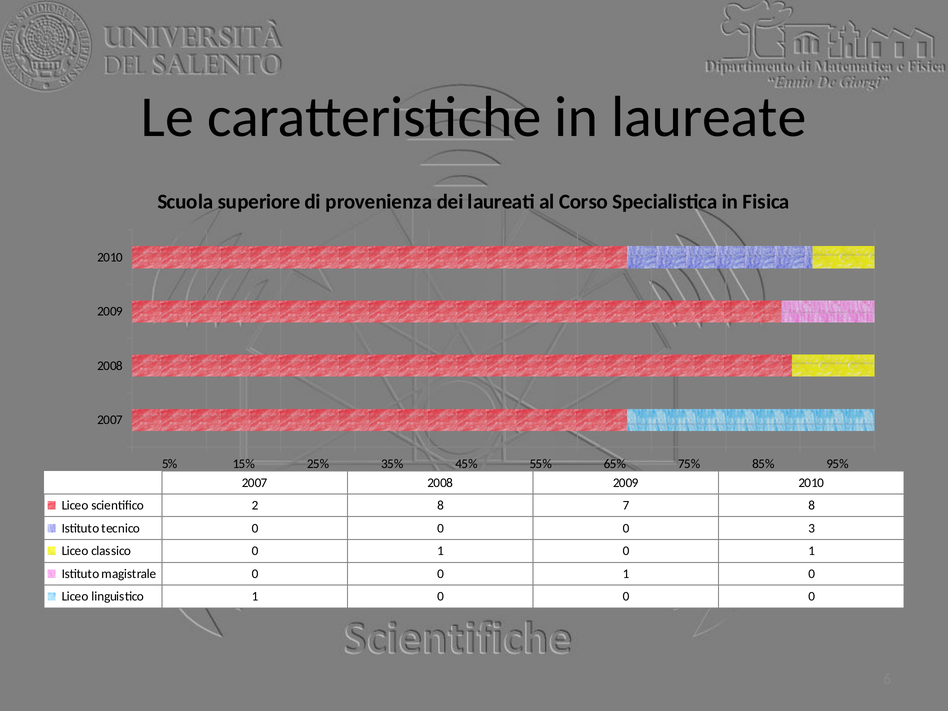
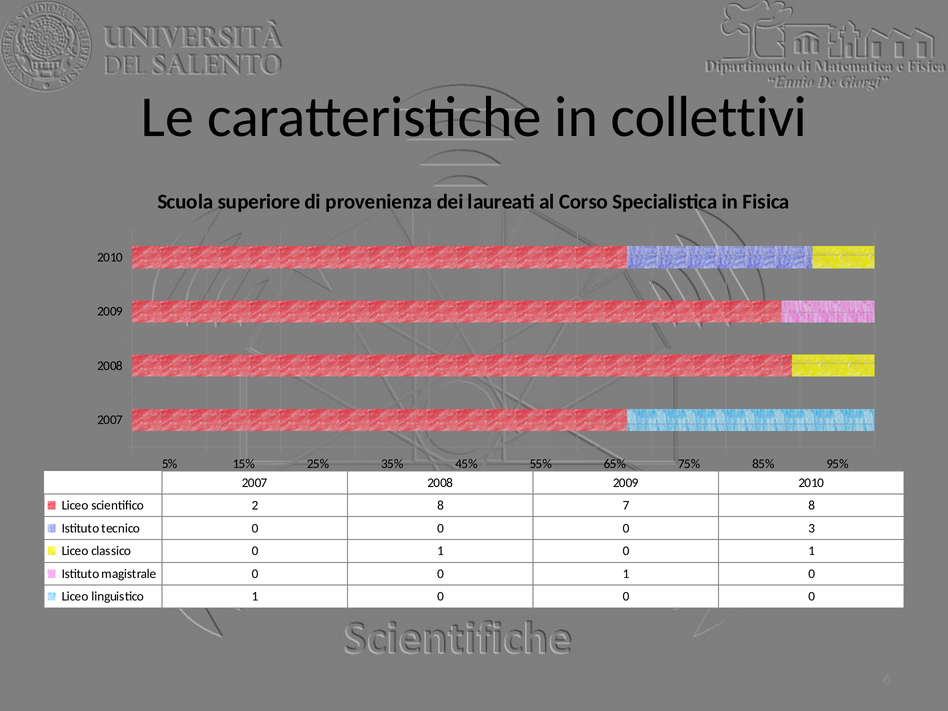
laureate: laureate -> collettivi (709, 117)
